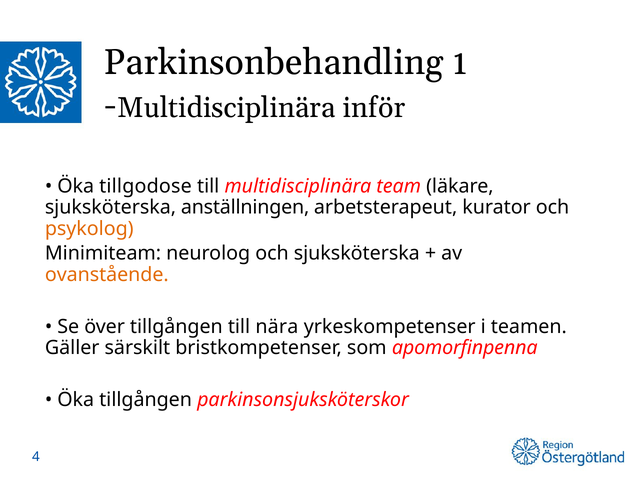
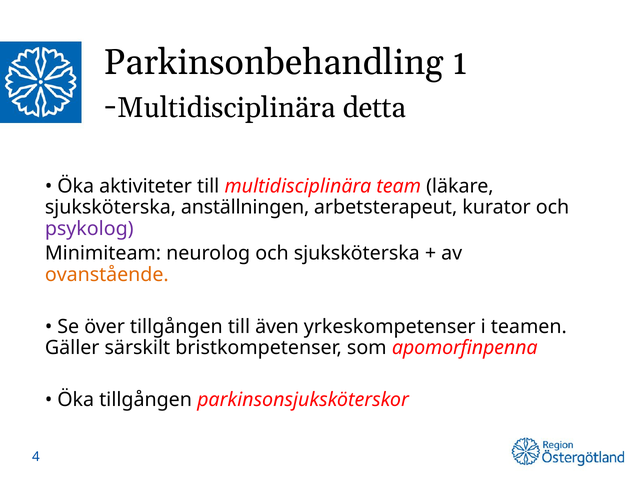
inför: inför -> detta (374, 108)
tillgodose: tillgodose -> aktiviteter (146, 186)
psykolog colour: orange -> purple (89, 229)
nära: nära -> även (277, 327)
